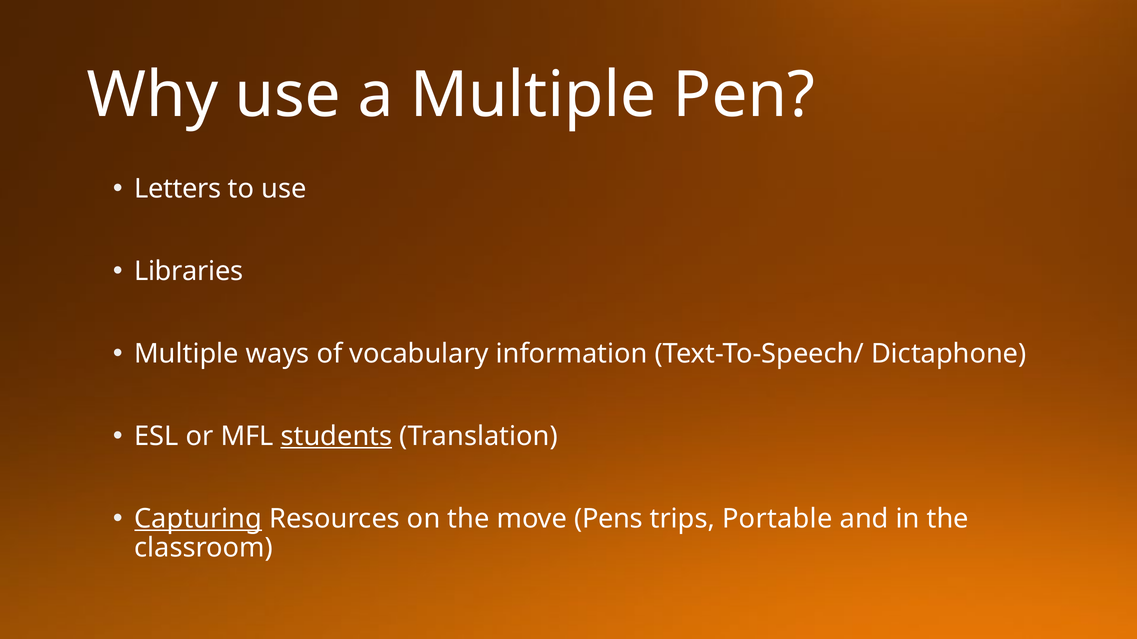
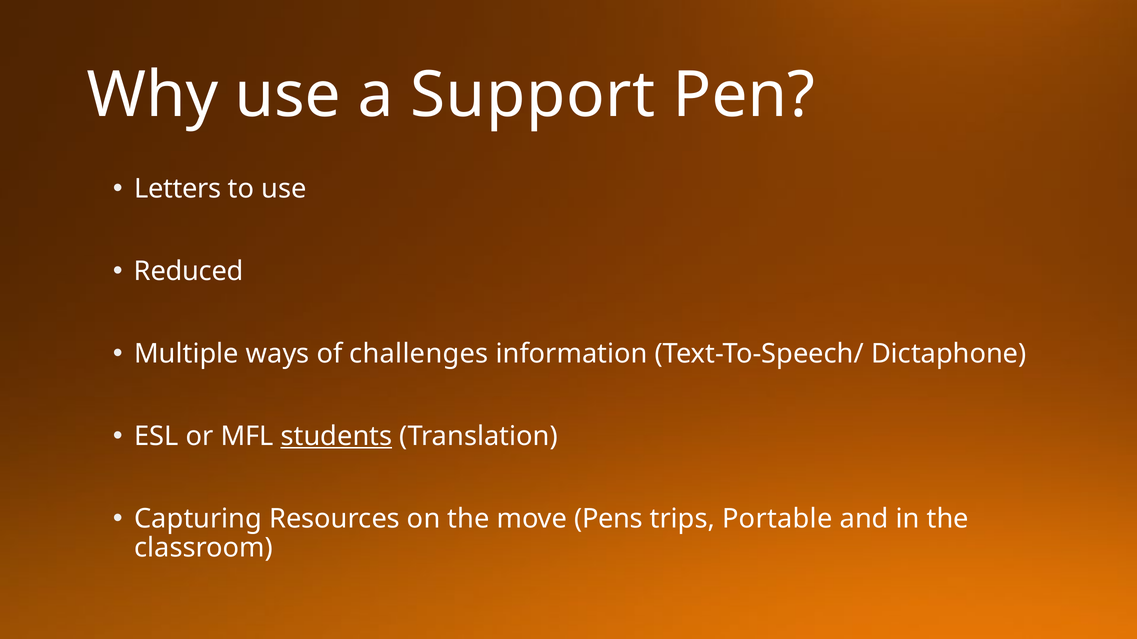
a Multiple: Multiple -> Support (533, 95)
Libraries: Libraries -> Reduced (189, 272)
vocabulary: vocabulary -> challenges (419, 354)
Capturing underline: present -> none (198, 519)
